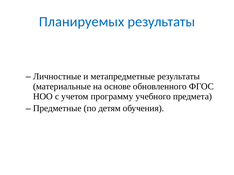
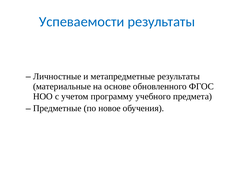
Планируемых: Планируемых -> Успеваемости (82, 22)
детям: детям -> новое (109, 109)
